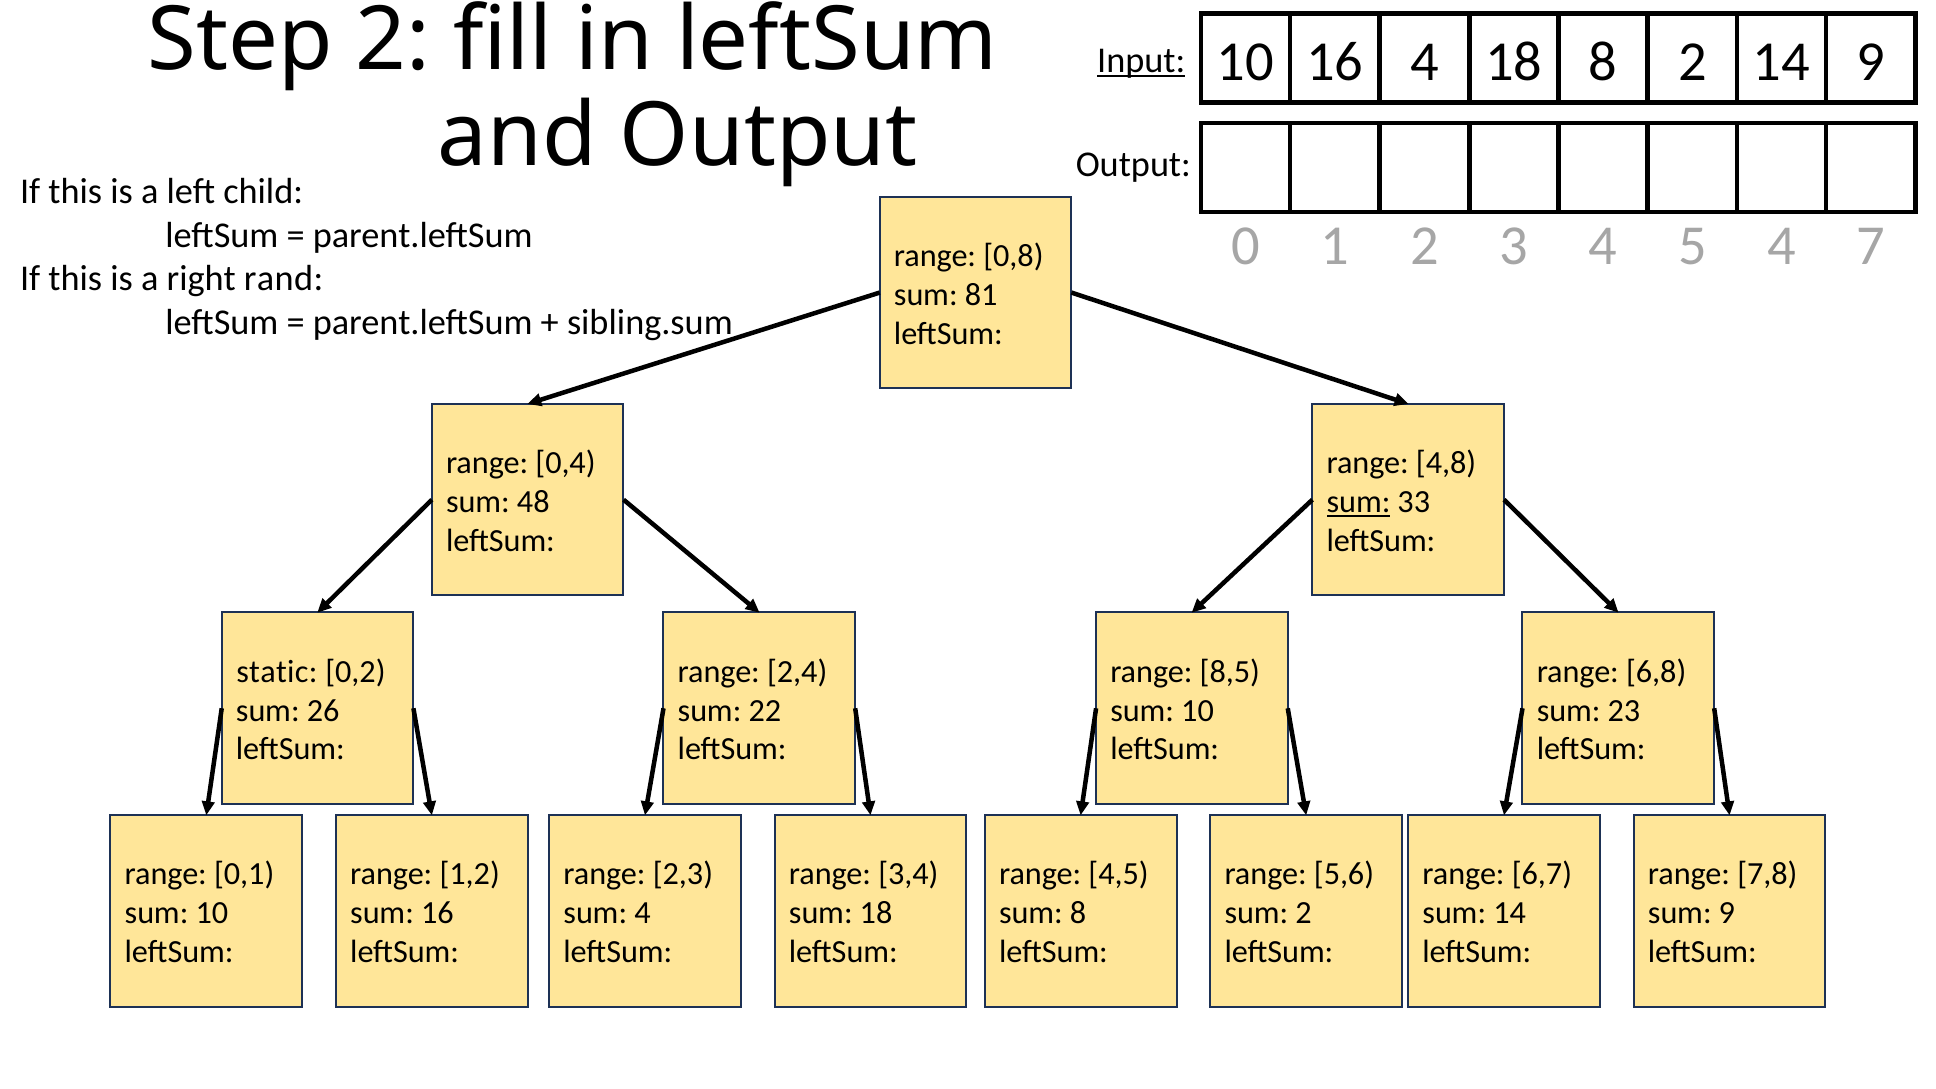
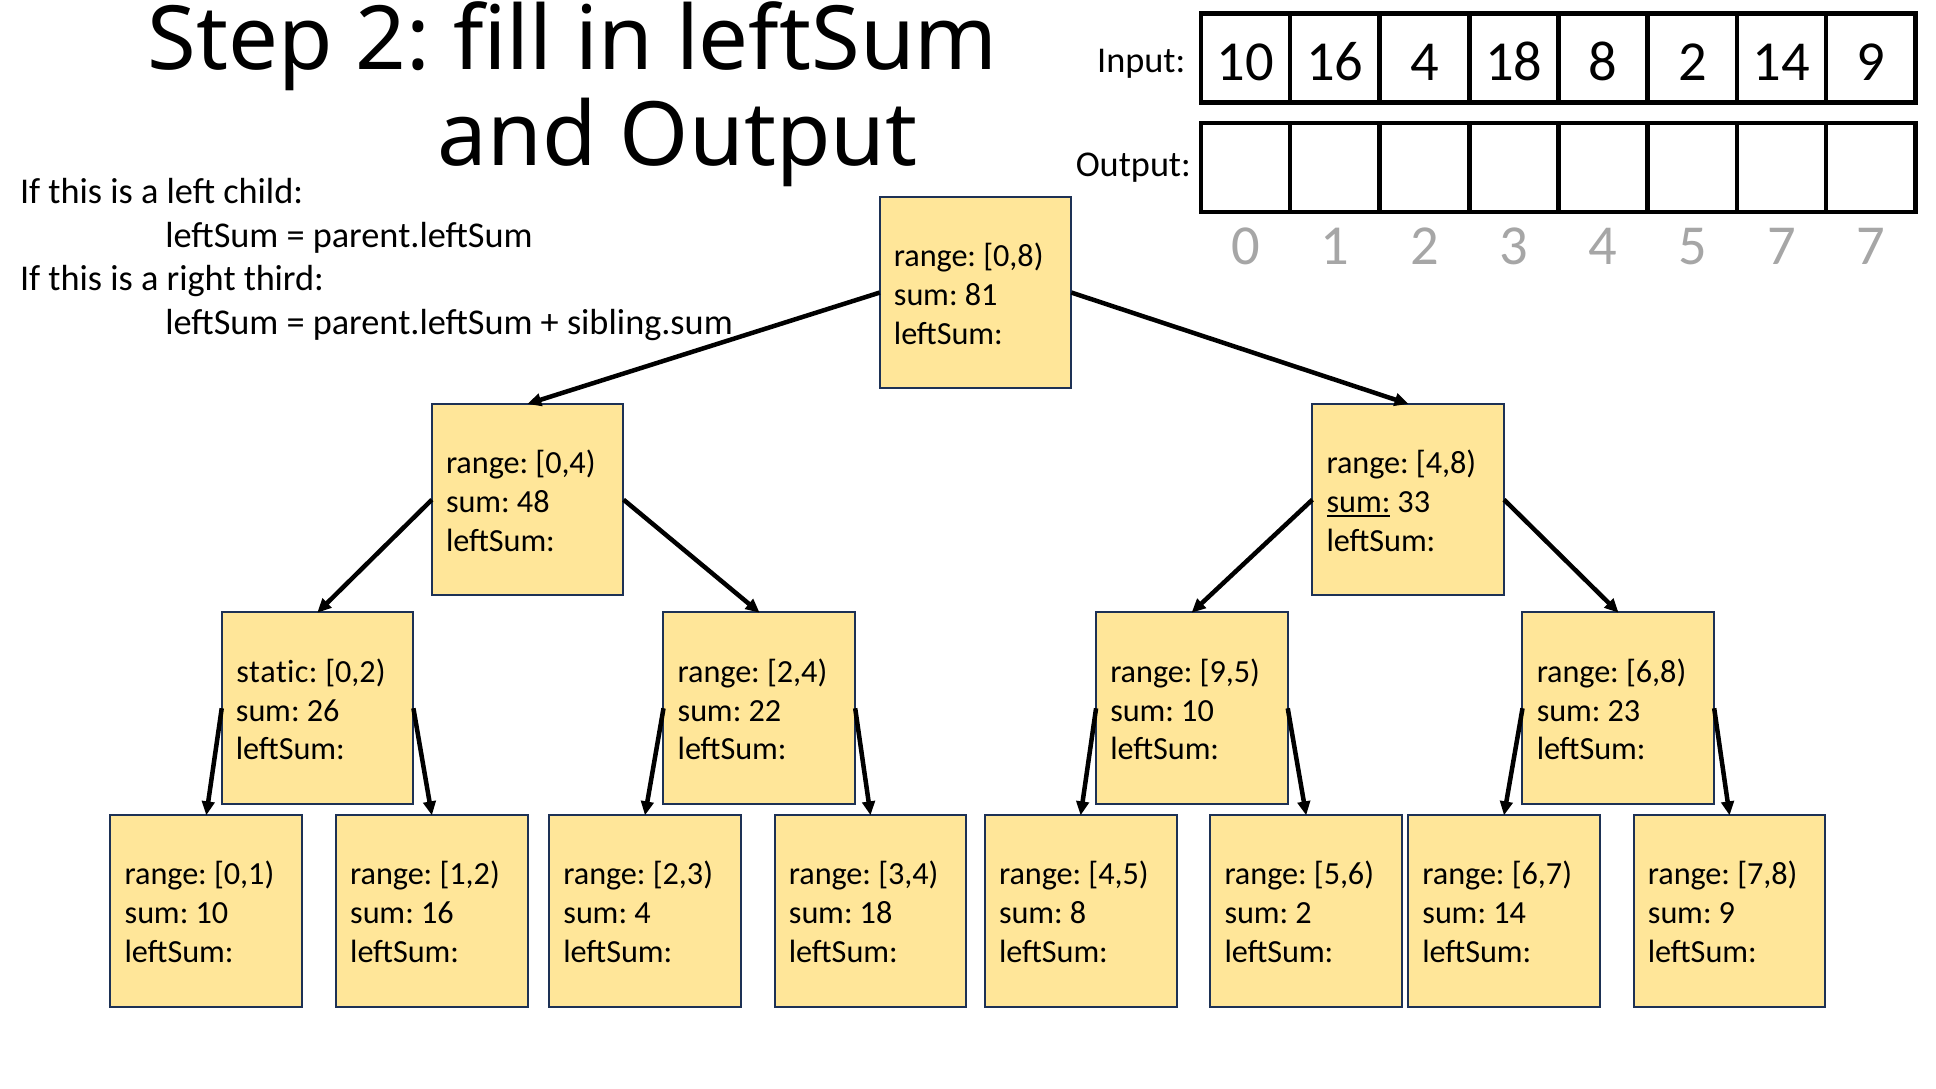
Input underline: present -> none (1141, 60)
5 4: 4 -> 7 (1782, 246)
rand: rand -> third (284, 279)
8,5: 8,5 -> 9,5 (1230, 672)
